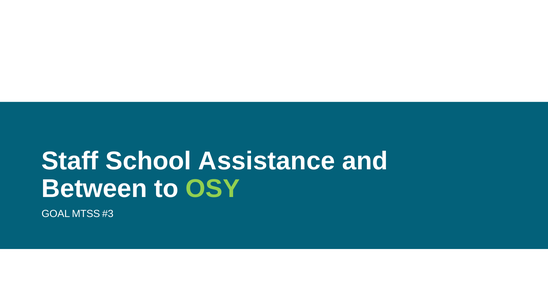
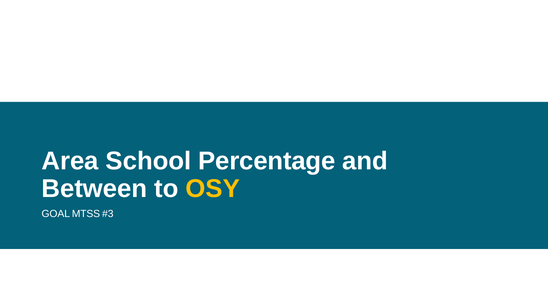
Staff: Staff -> Area (70, 161)
Assistance: Assistance -> Percentage (267, 161)
OSY colour: light green -> yellow (213, 189)
